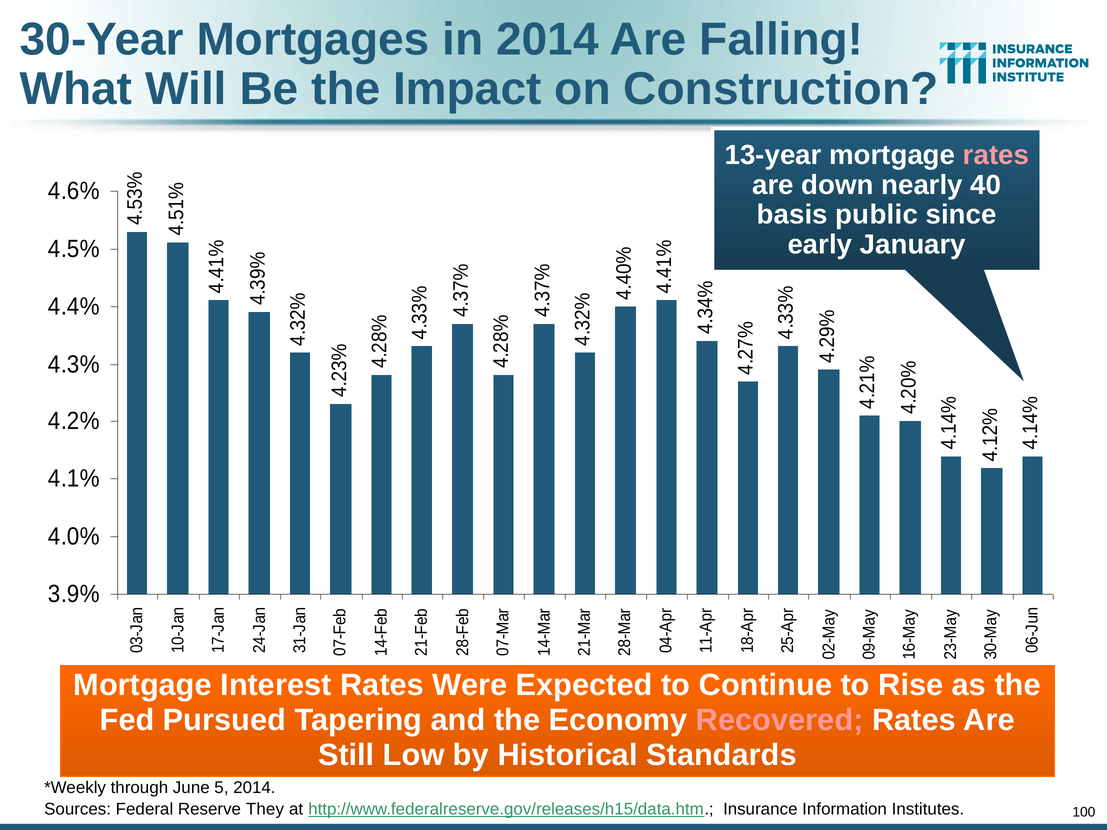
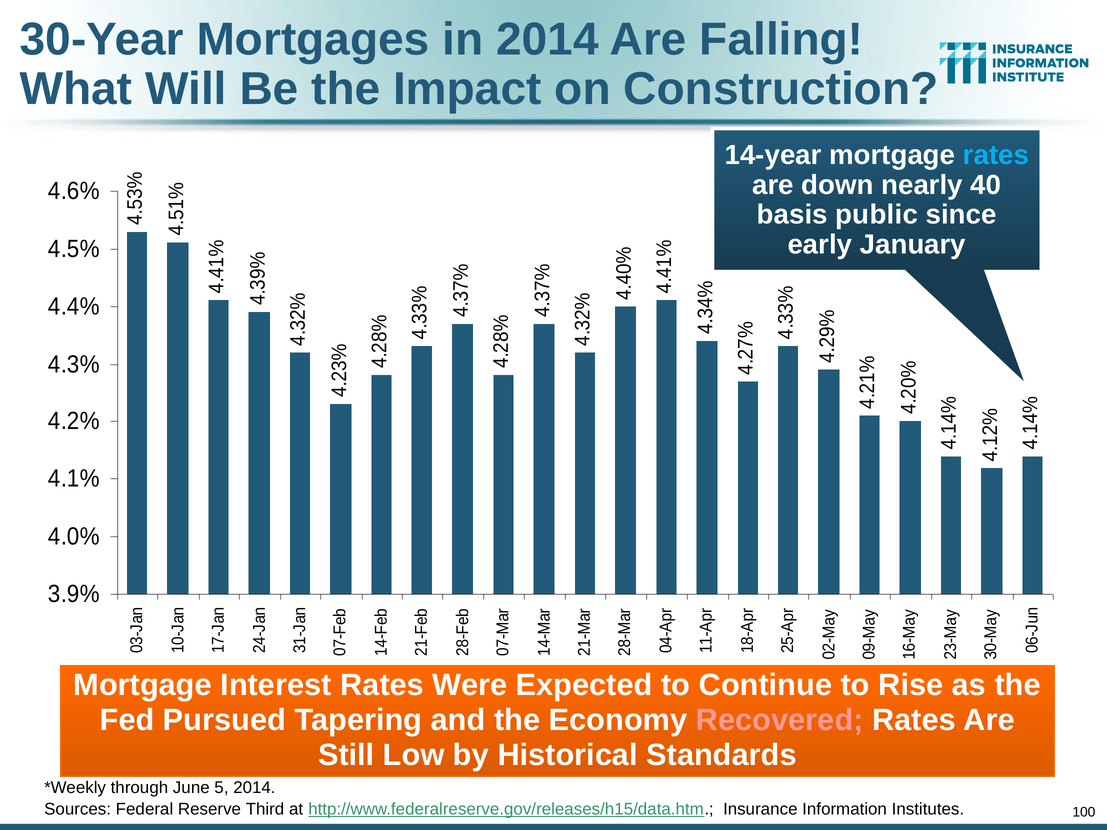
13-year: 13-year -> 14-year (773, 155)
rates colour: pink -> light blue (996, 155)
They: They -> Third (265, 809)
